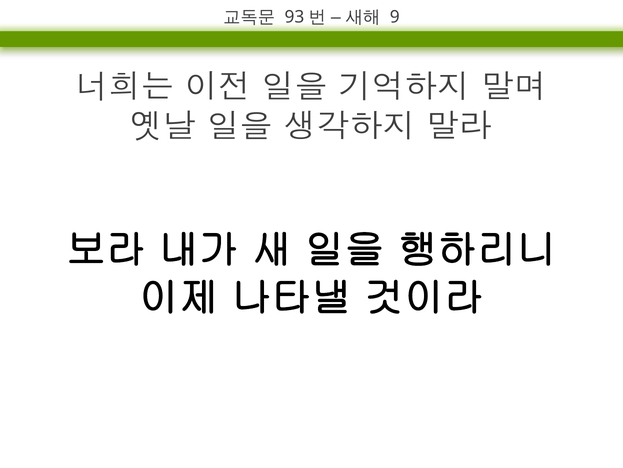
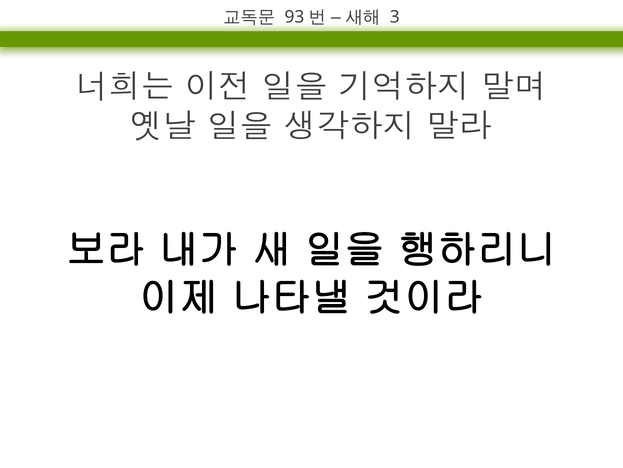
9: 9 -> 3 (395, 17)
